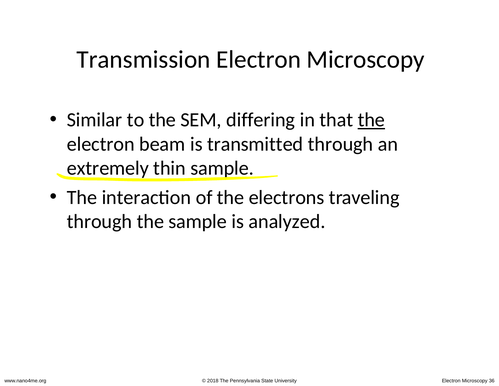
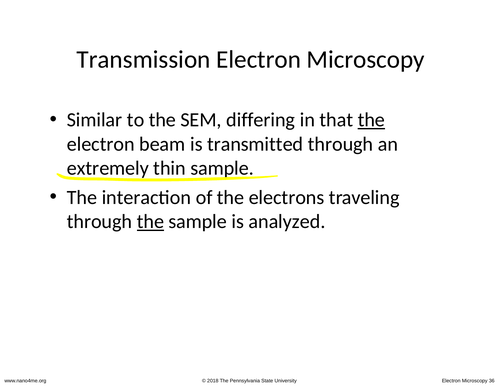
the underline: none -> present (150, 221)
